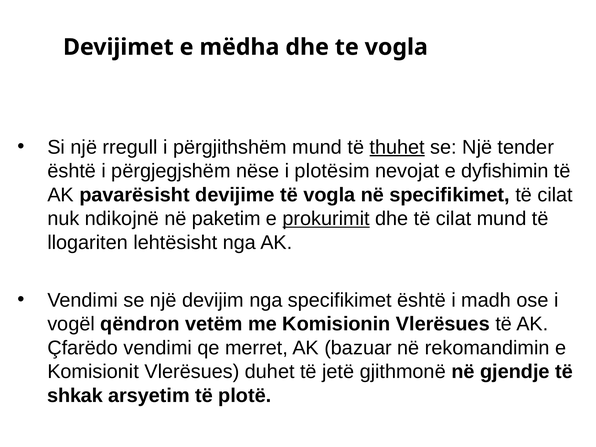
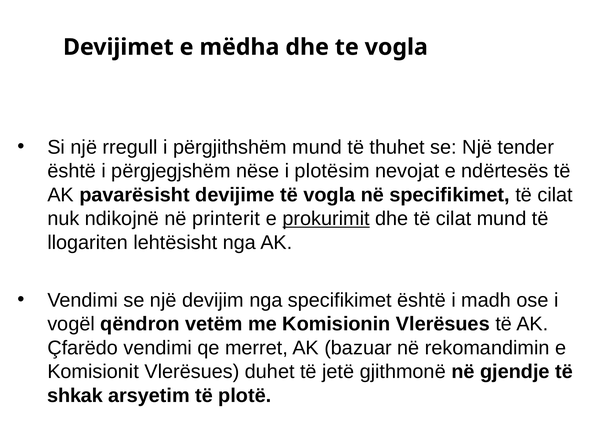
thuhet underline: present -> none (397, 147)
dyfishimin: dyfishimin -> ndërtesës (505, 171)
paketim: paketim -> printerit (226, 219)
